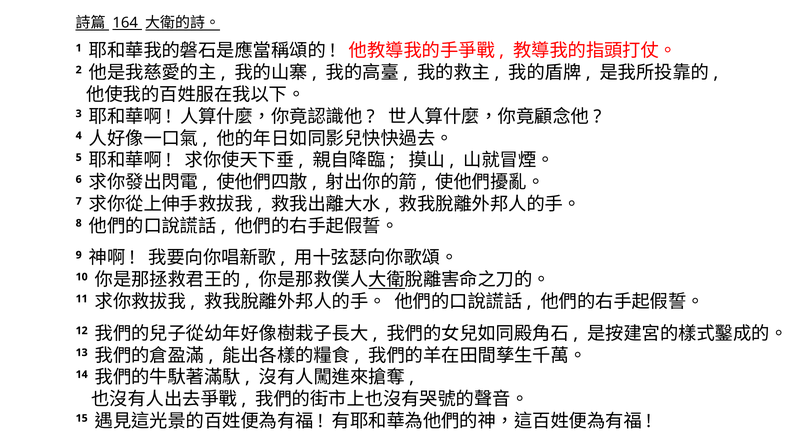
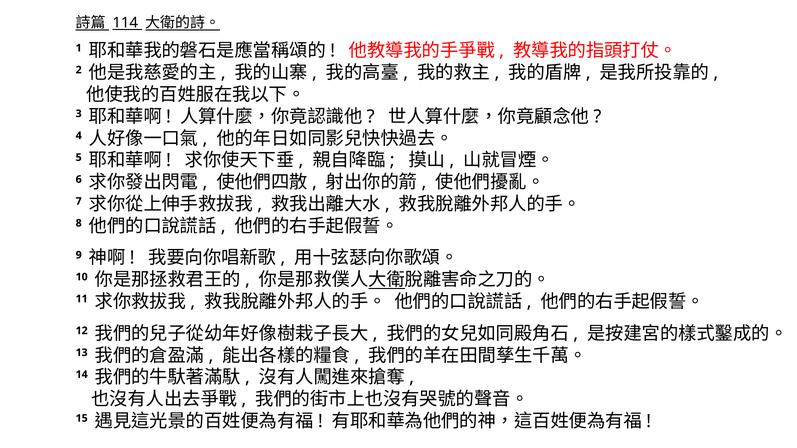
164: 164 -> 114 (125, 23)
